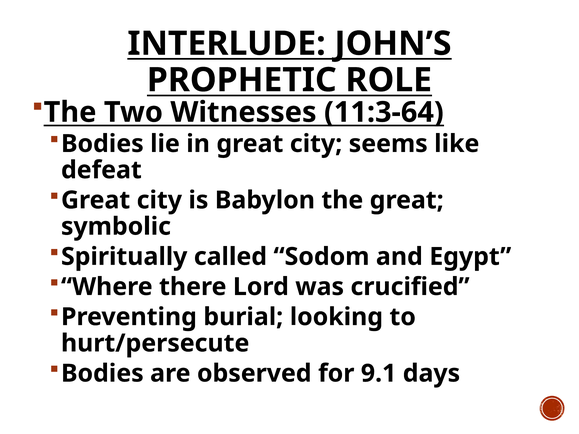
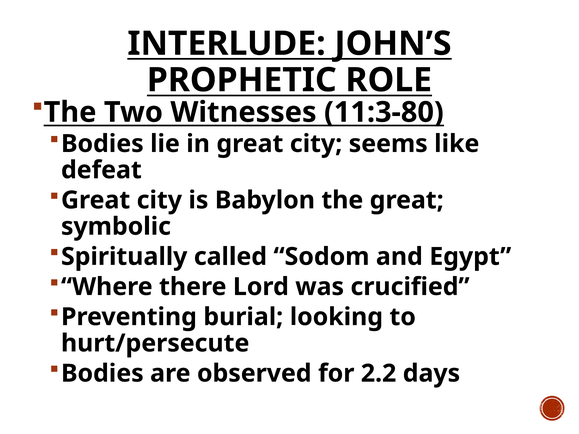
11:3-64: 11:3-64 -> 11:3-80 (384, 112)
9.1: 9.1 -> 2.2 (379, 374)
